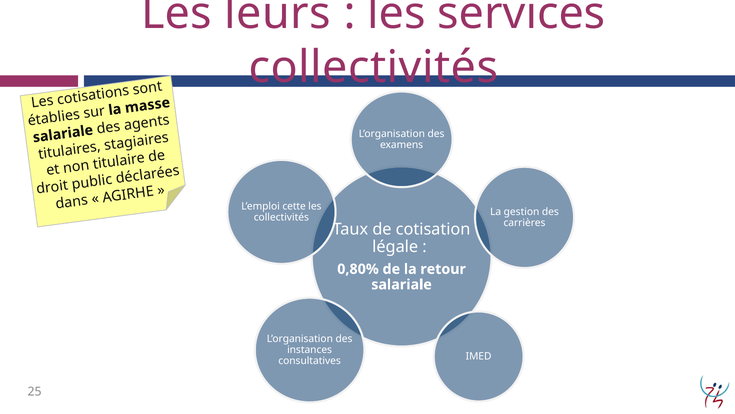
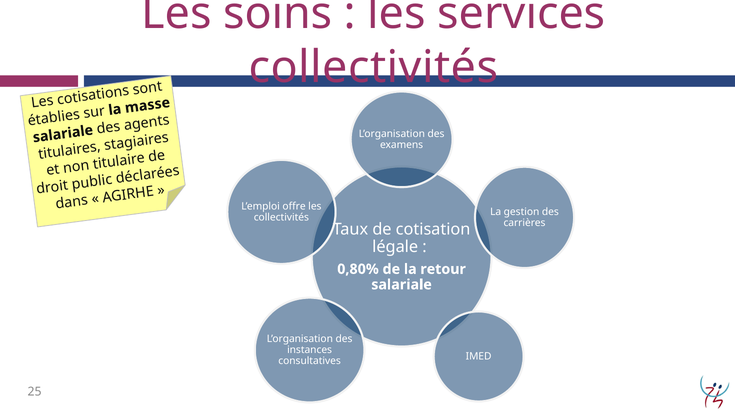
leurs: leurs -> soins (278, 13)
cette: cette -> offre (294, 206)
